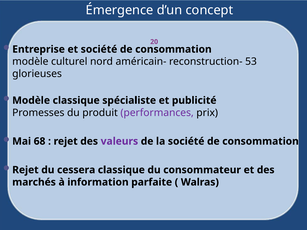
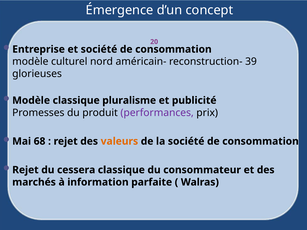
53: 53 -> 39 (251, 62)
spécialiste: spécialiste -> pluralisme (129, 100)
valeurs colour: purple -> orange (119, 141)
